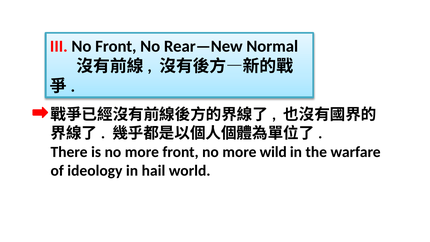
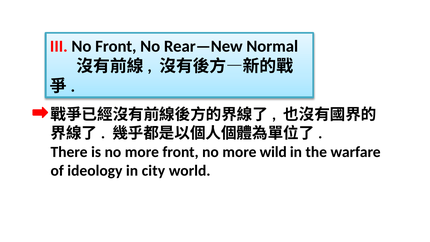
hail: hail -> city (153, 171)
